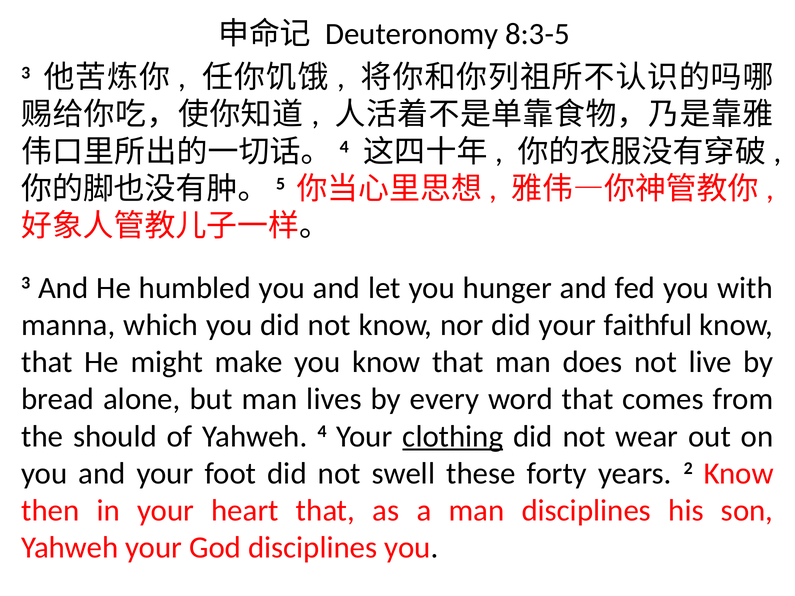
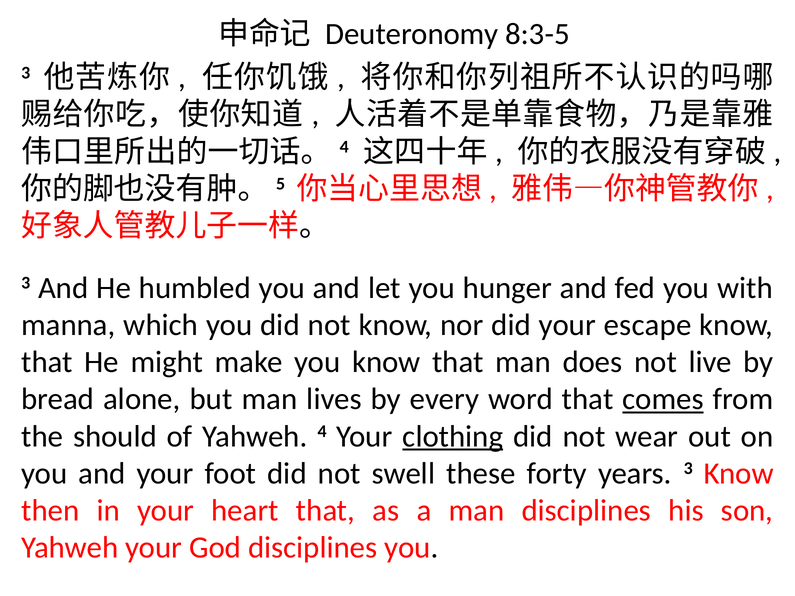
faithful: faithful -> escape (648, 325)
comes underline: none -> present (663, 399)
years 2: 2 -> 3 (688, 469)
